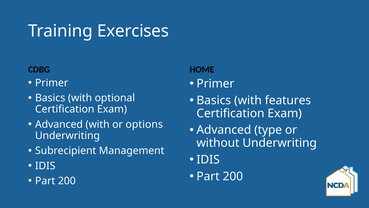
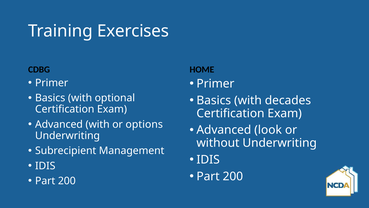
features: features -> decades (288, 100)
type: type -> look (268, 130)
